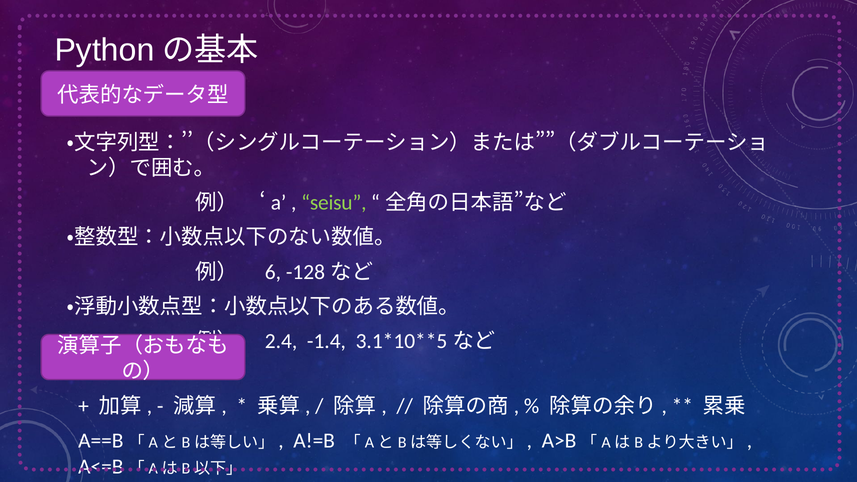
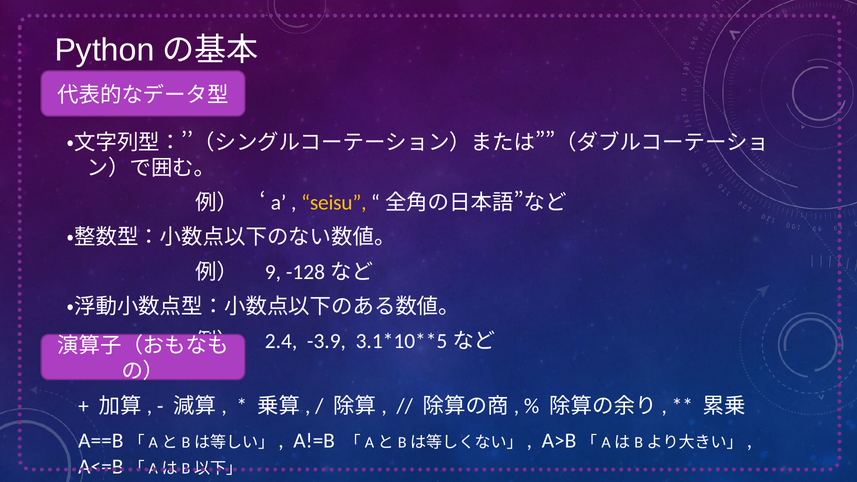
seisu colour: light green -> yellow (334, 203)
6: 6 -> 9 (273, 272)
-1.4: -1.4 -> -3.9 (326, 341)
